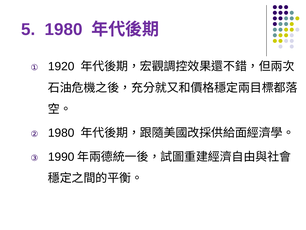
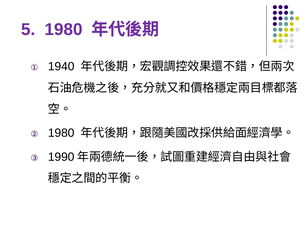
1920: 1920 -> 1940 (61, 66)
